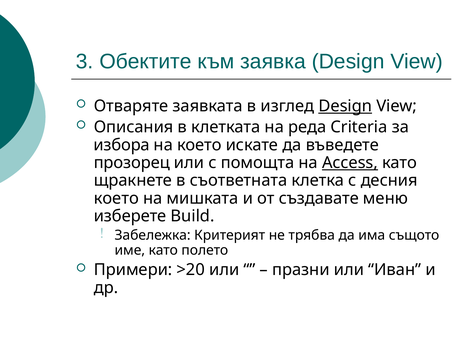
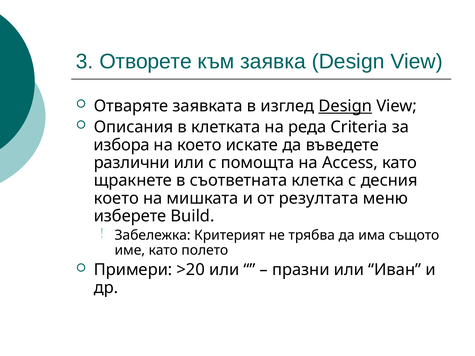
Обектите: Обектите -> Отворете (146, 61)
прозорец: прозорец -> различни (132, 163)
Access underline: present -> none (350, 163)
създавате: създавате -> резултата (319, 198)
